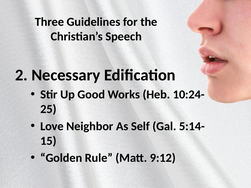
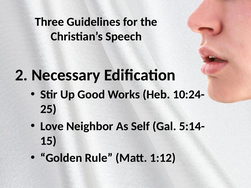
9:12: 9:12 -> 1:12 (163, 158)
